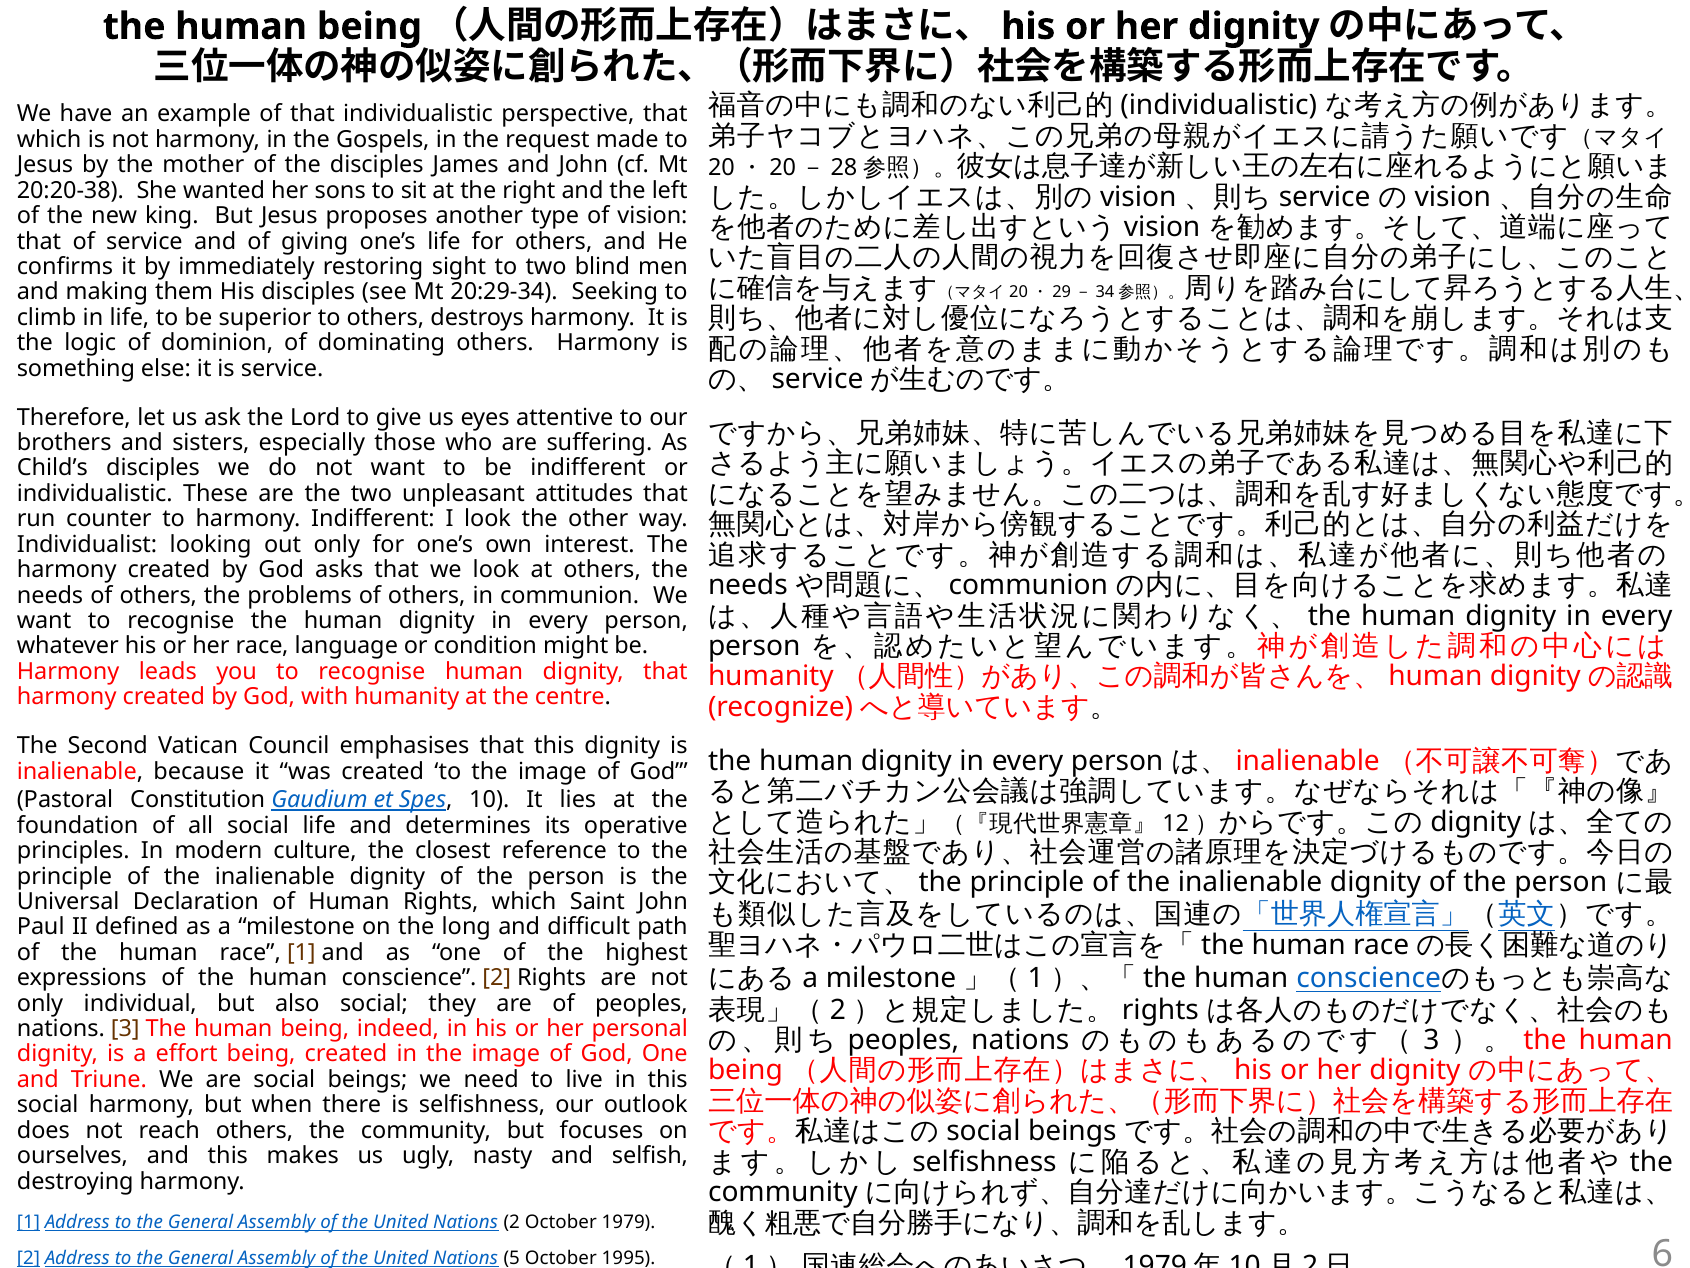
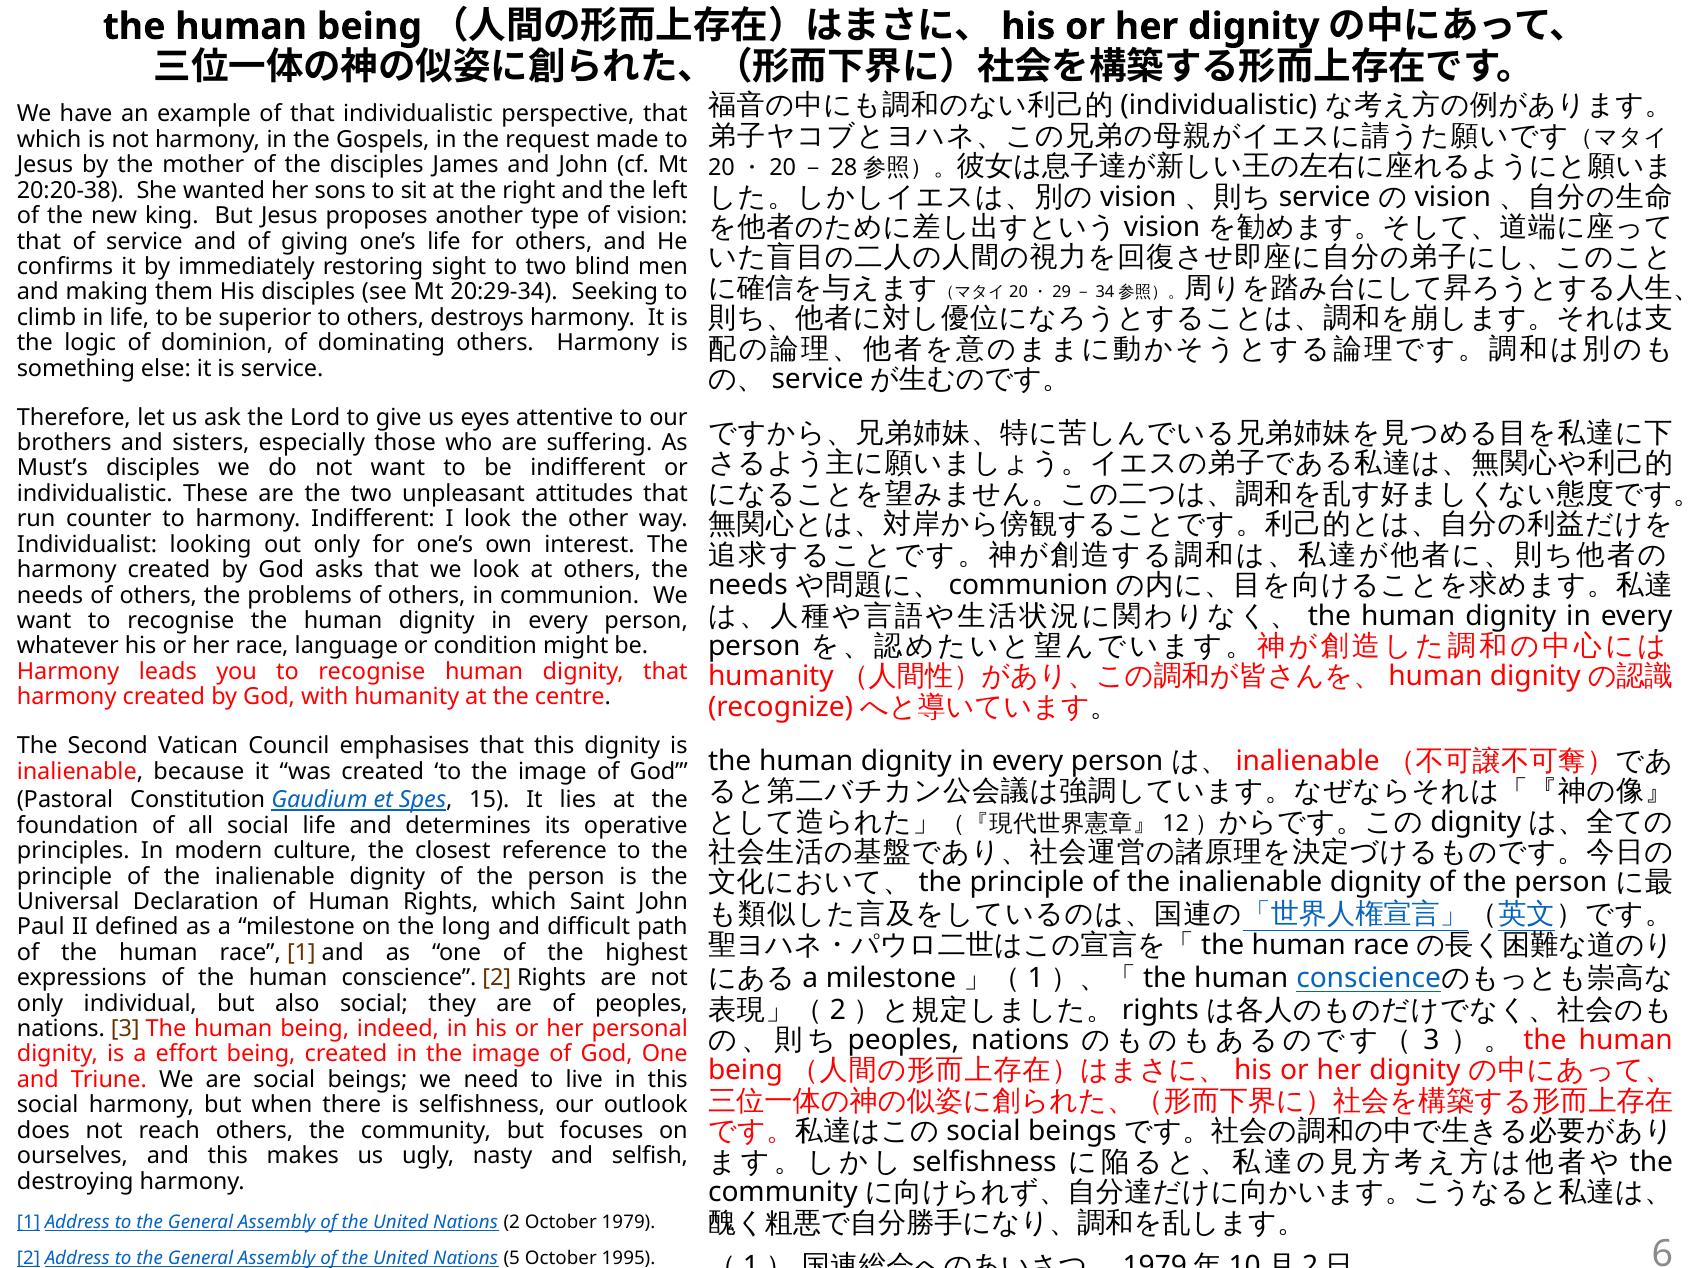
Child’s: Child’s -> Must’s (52, 468)
10: 10 -> 15 (489, 799)
